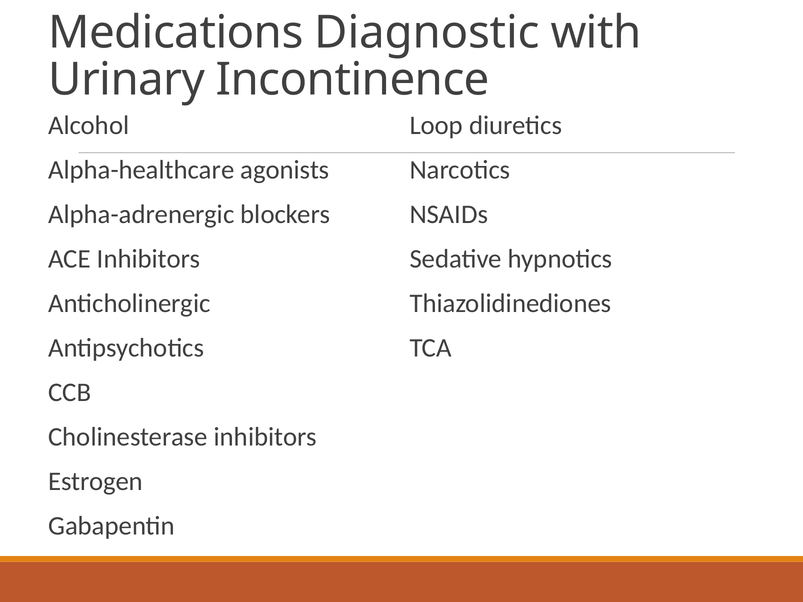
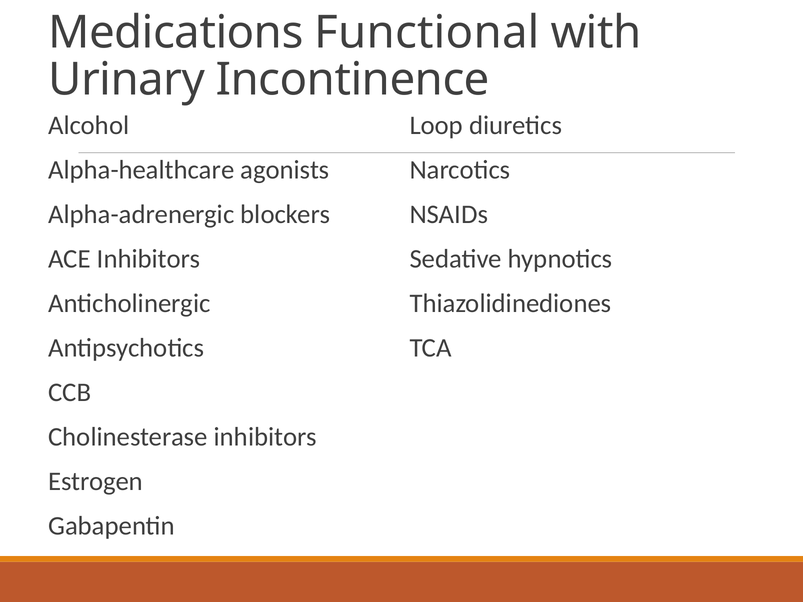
Diagnostic: Diagnostic -> Functional (427, 33)
